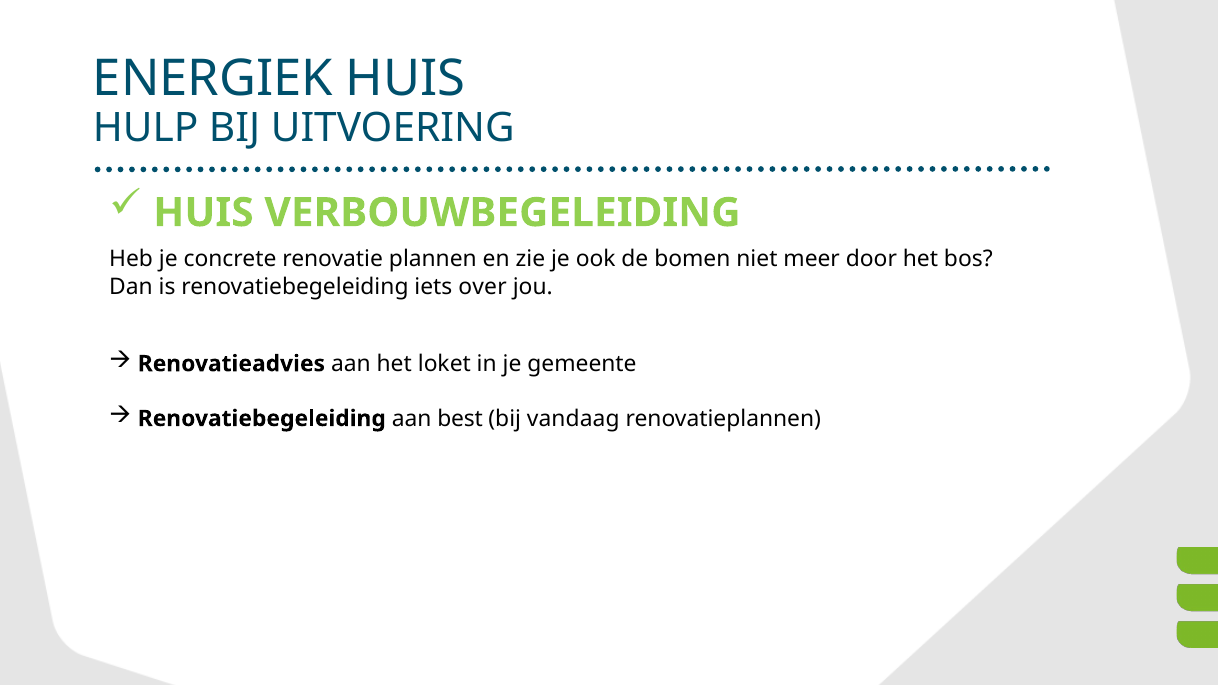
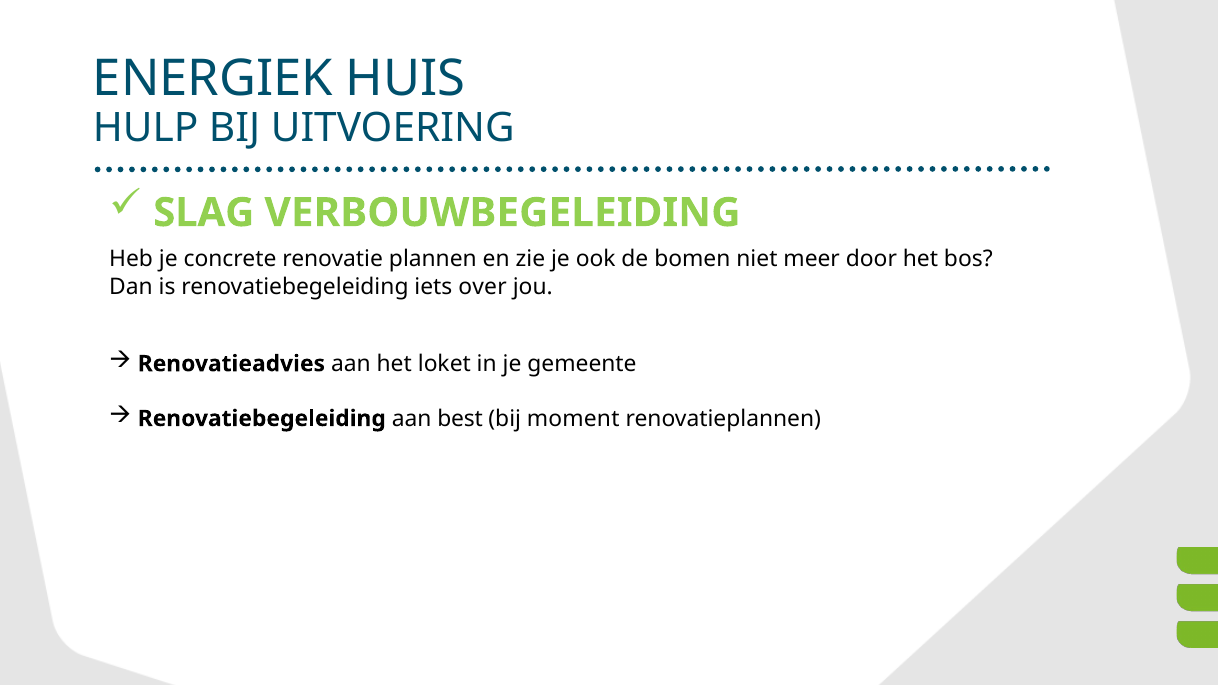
HUIS: HUIS -> SLAG (204, 213)
vandaag: vandaag -> moment (573, 419)
